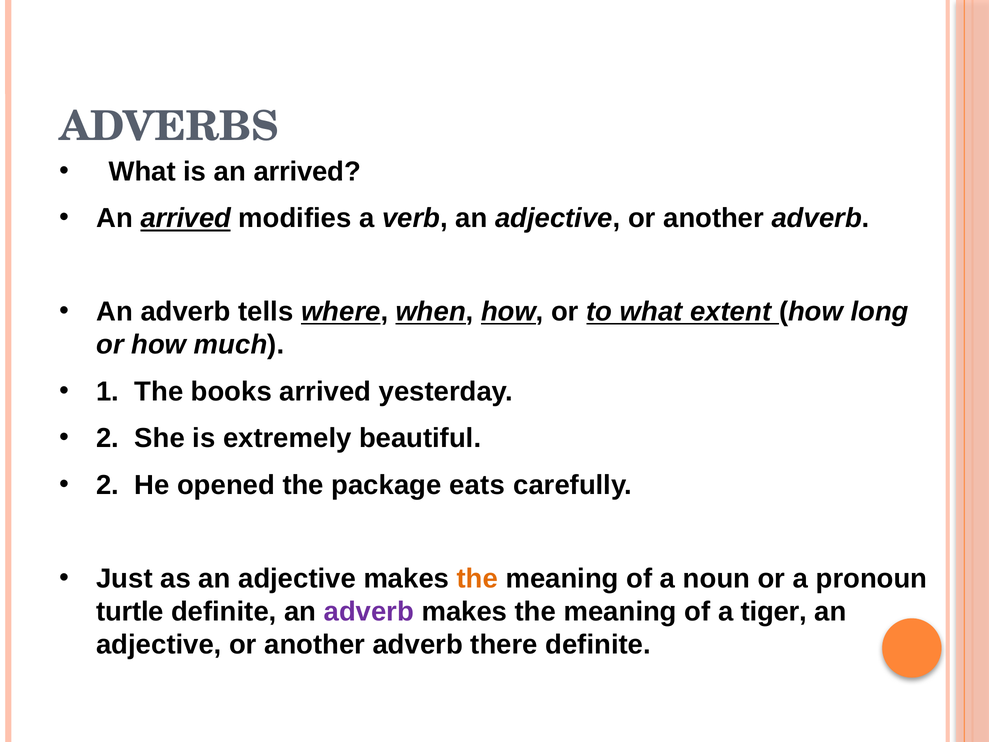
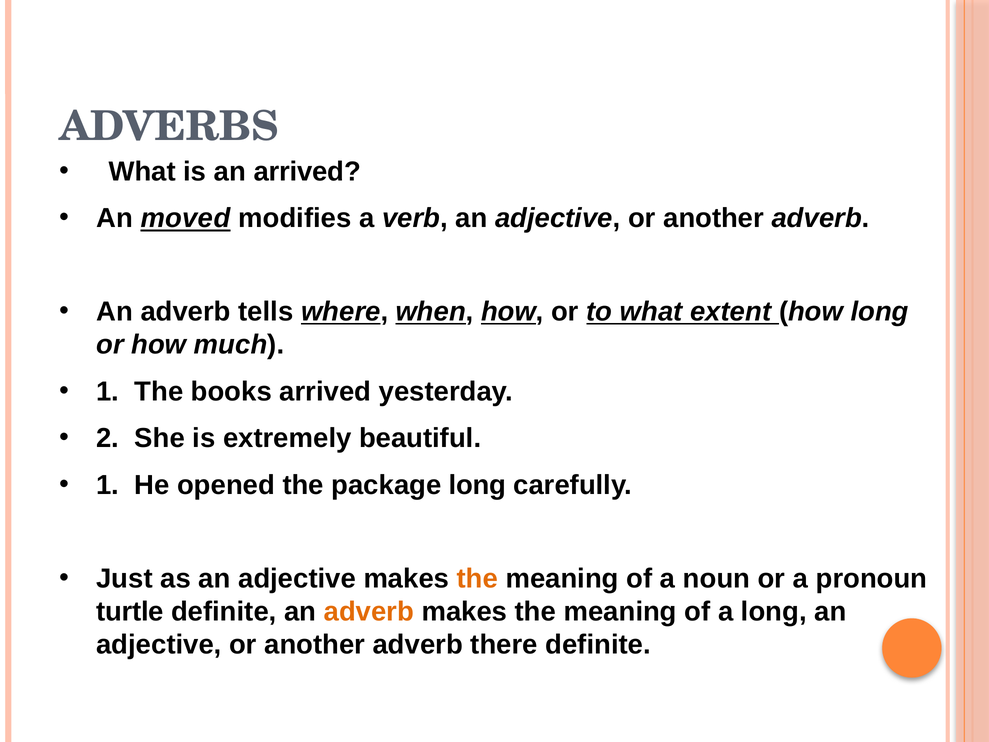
arrived: arrived -> moved (185, 218)
2: 2 -> 1 (108, 485)
package eats: eats -> long (477, 485)
adverb colour: purple -> orange (369, 611)
a tiger: tiger -> long (774, 611)
